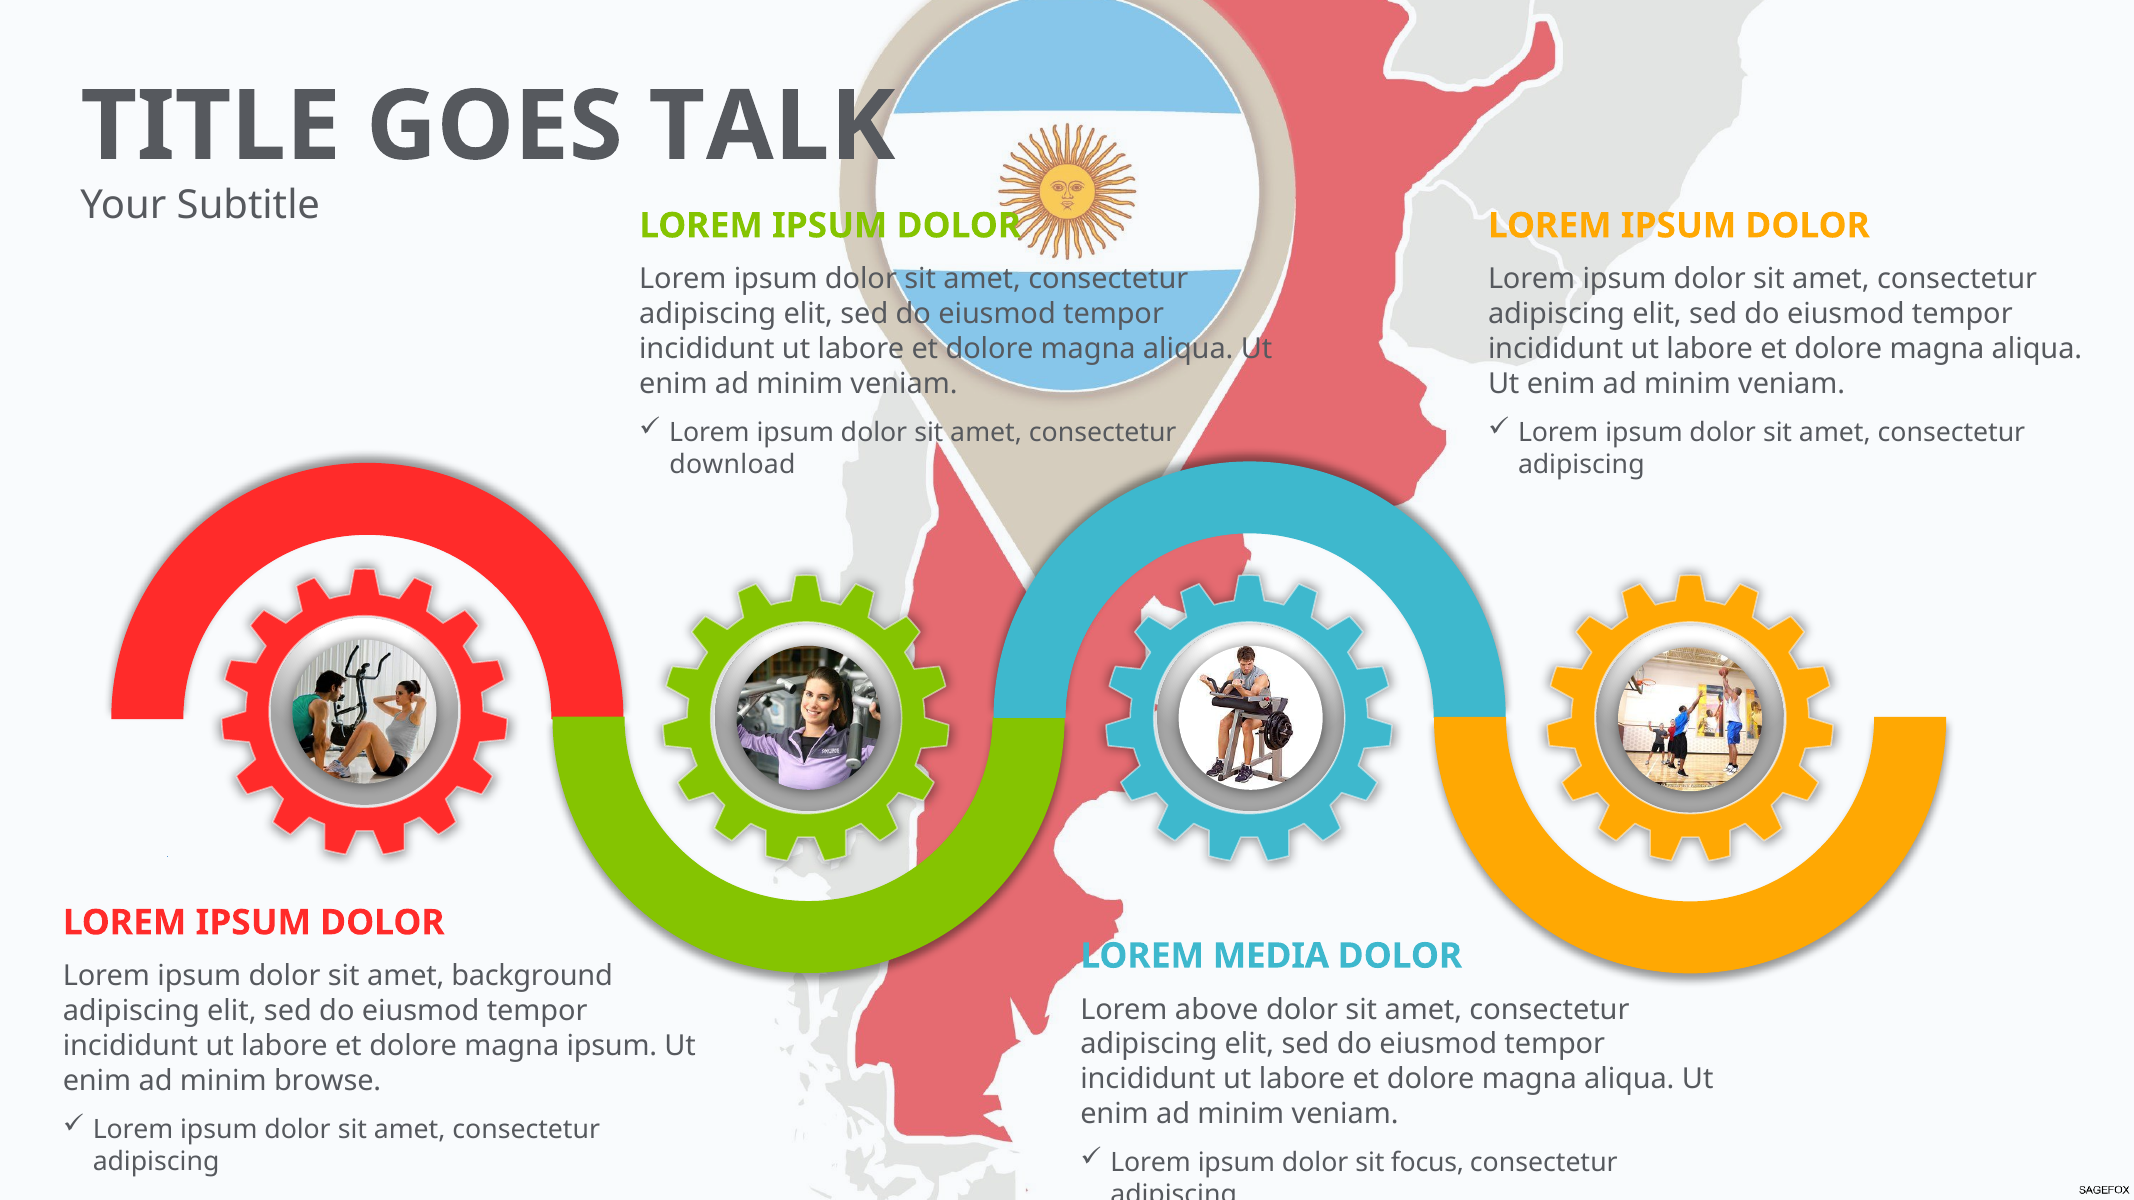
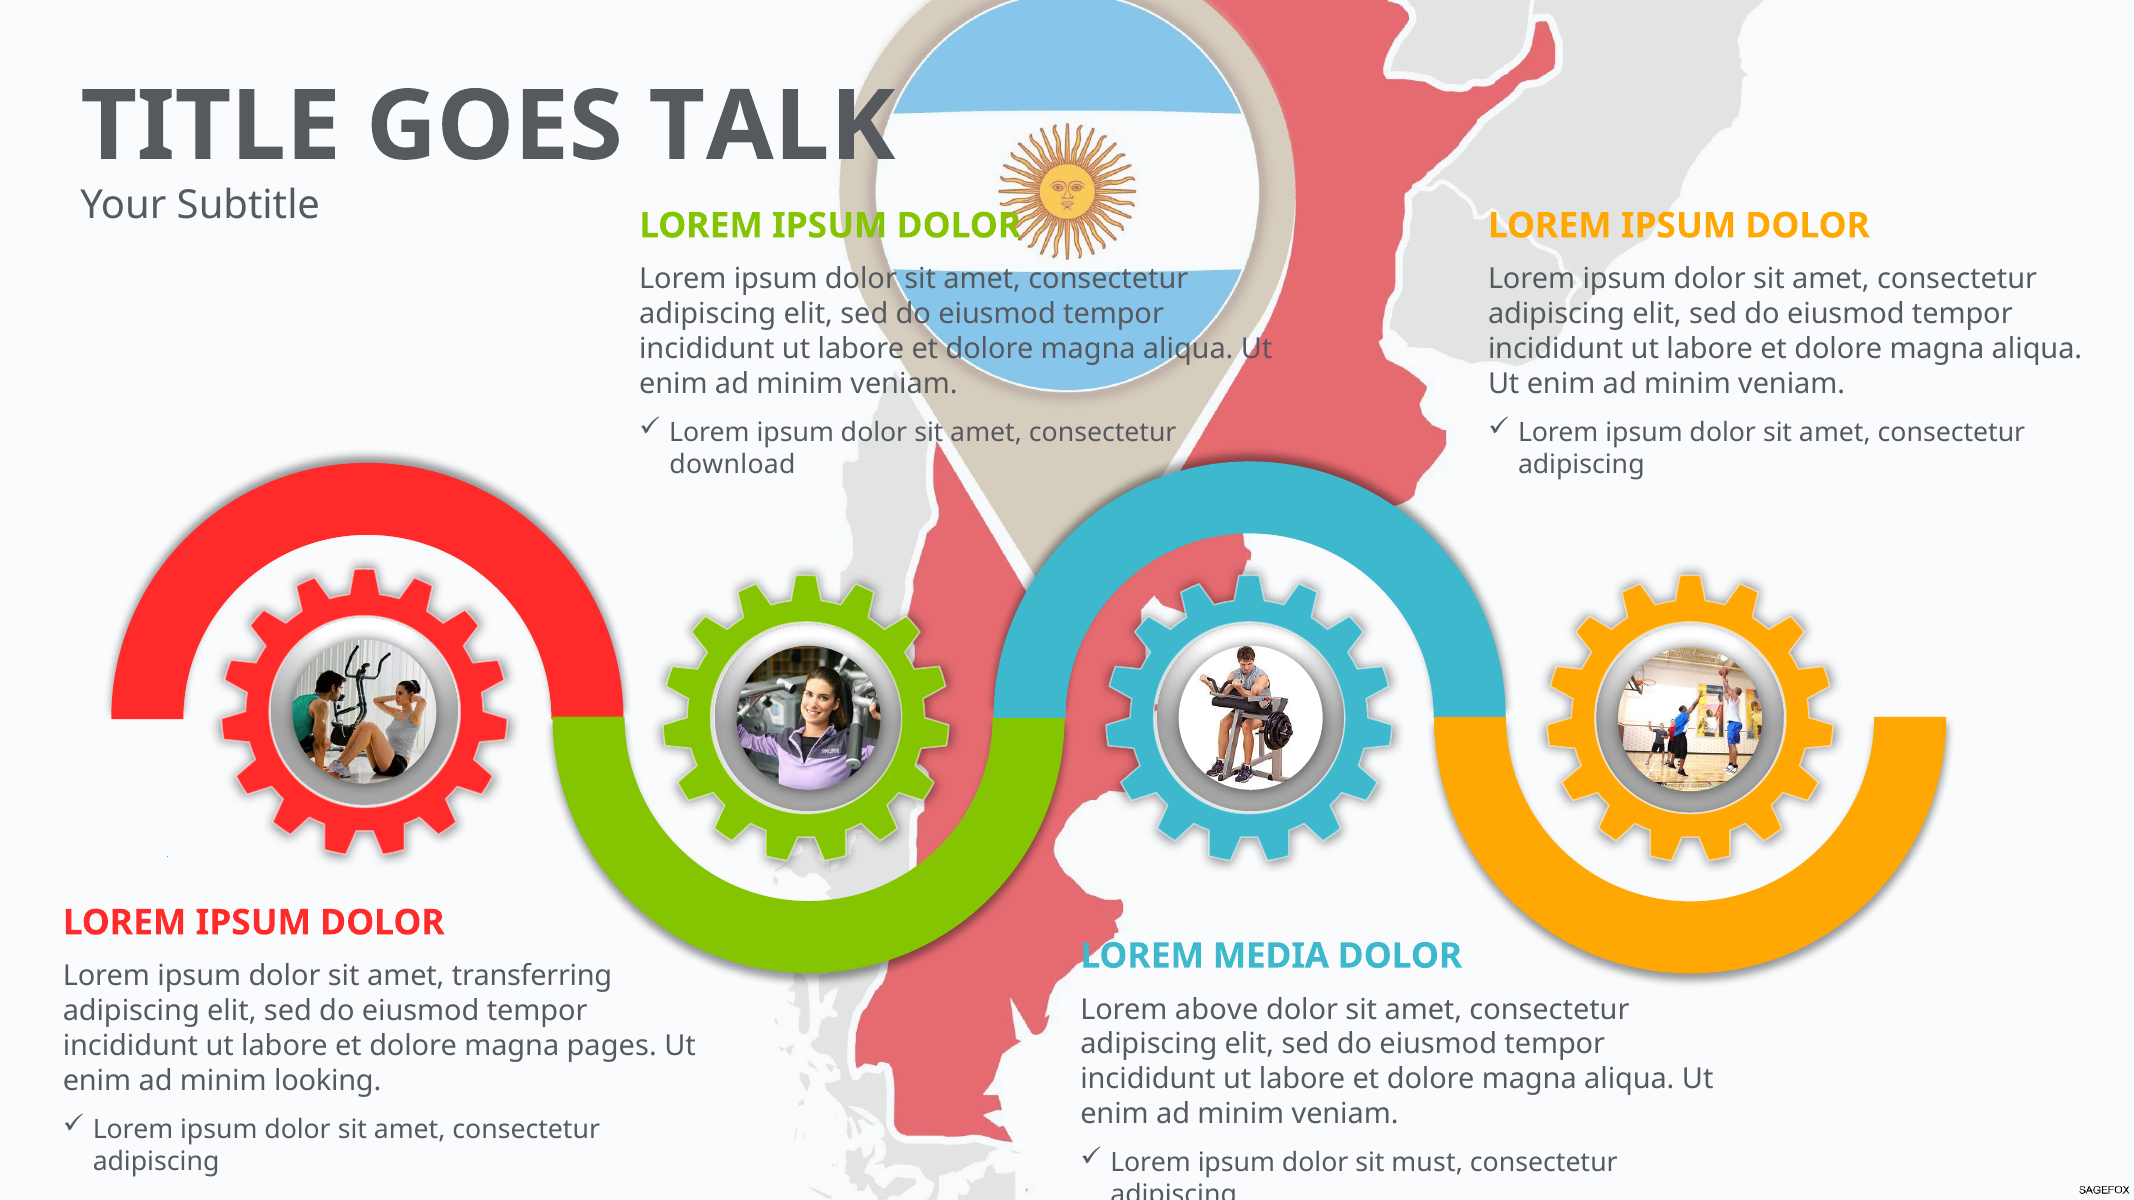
background: background -> transferring (532, 977)
magna ipsum: ipsum -> pages (612, 1046)
browse: browse -> looking (328, 1081)
focus: focus -> must (1427, 1163)
